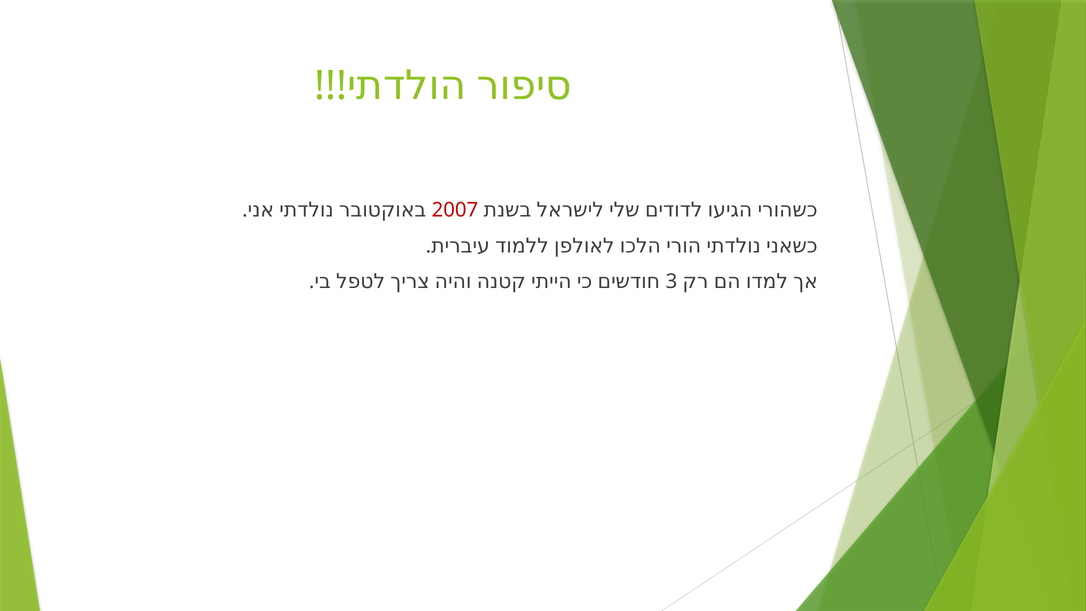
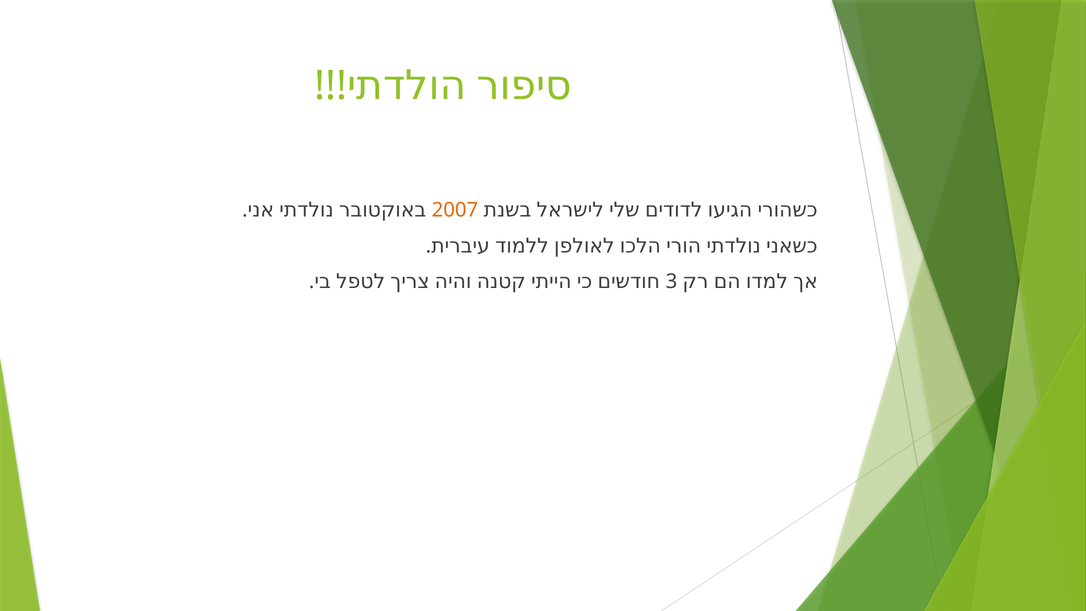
2007 colour: red -> orange (455, 210)
